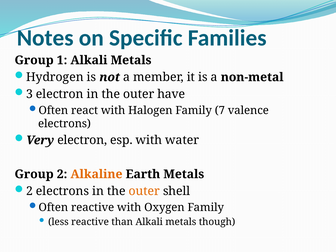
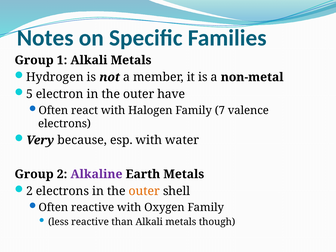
3: 3 -> 5 (29, 94)
Very electron: electron -> because (82, 140)
Alkaline colour: orange -> purple (96, 174)
